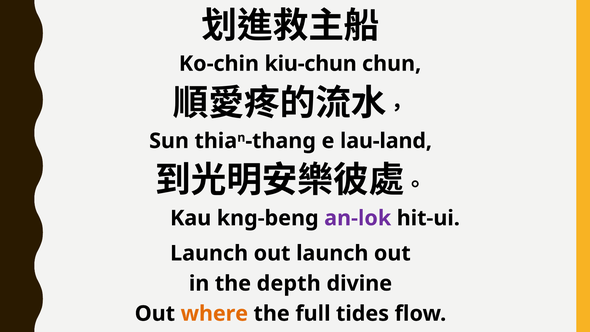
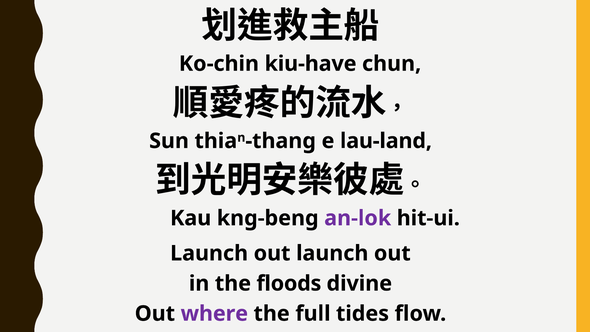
kiu-chun: kiu-chun -> kiu-have (311, 64)
depth: depth -> floods (289, 283)
where colour: orange -> purple (214, 314)
